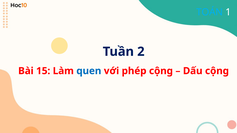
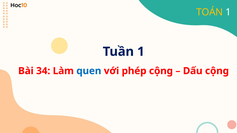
TOÁN colour: light blue -> yellow (210, 12)
Tuần 2: 2 -> 1 (141, 52)
15: 15 -> 34 (43, 71)
